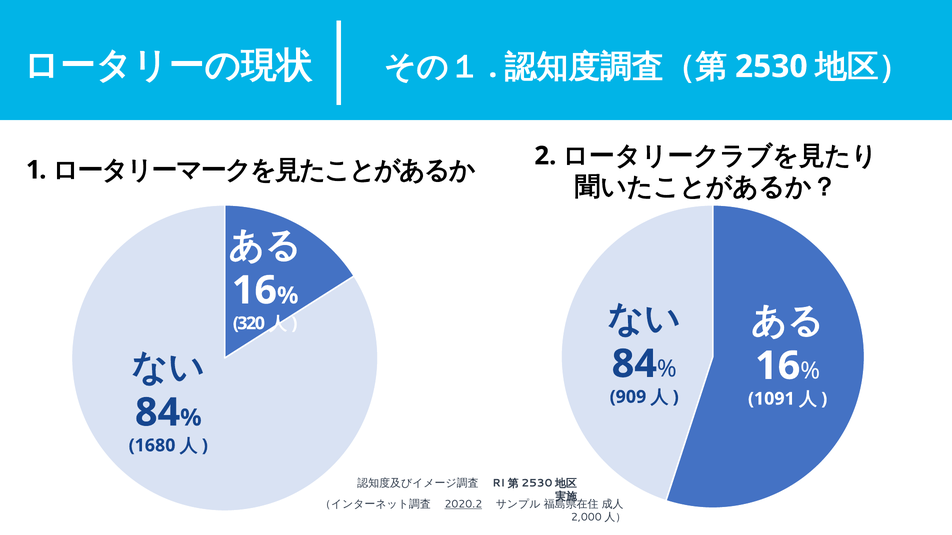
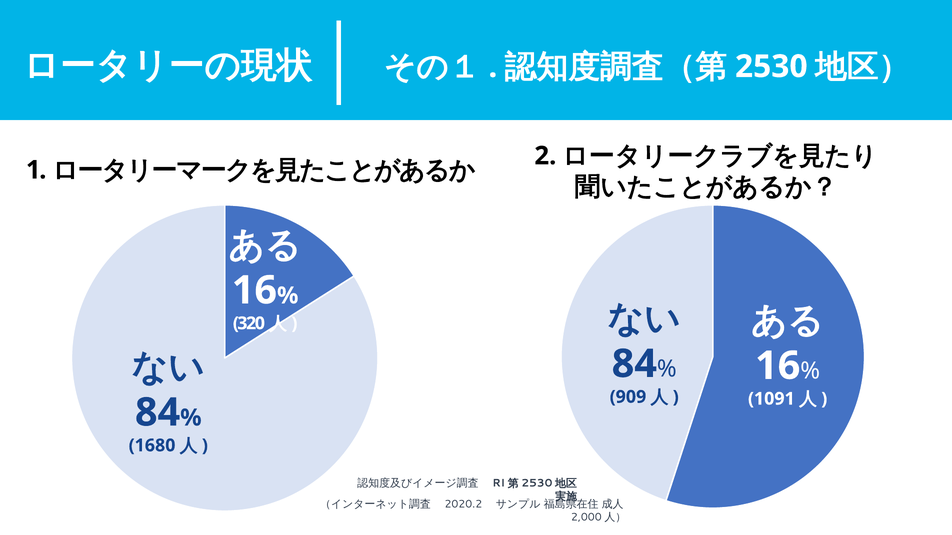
2020.2 underline: present -> none (463, 504)
